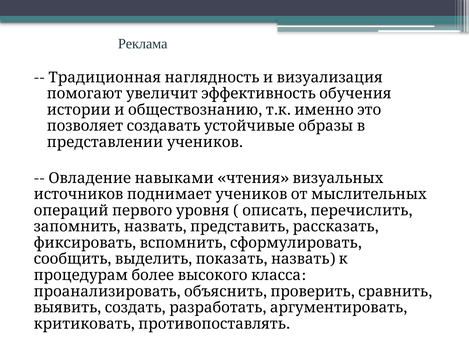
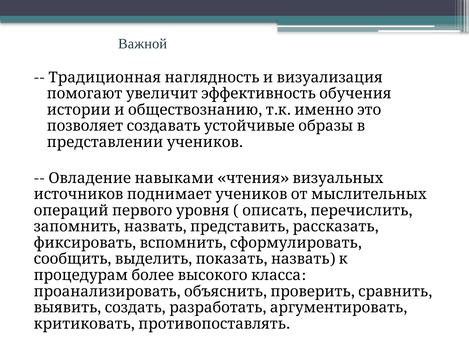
Реклама: Реклама -> Важной (143, 44)
